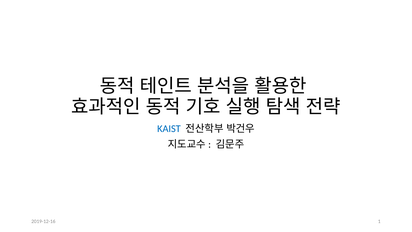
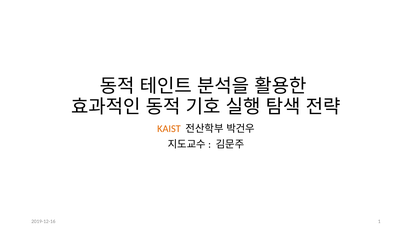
KAIST colour: blue -> orange (169, 129)
